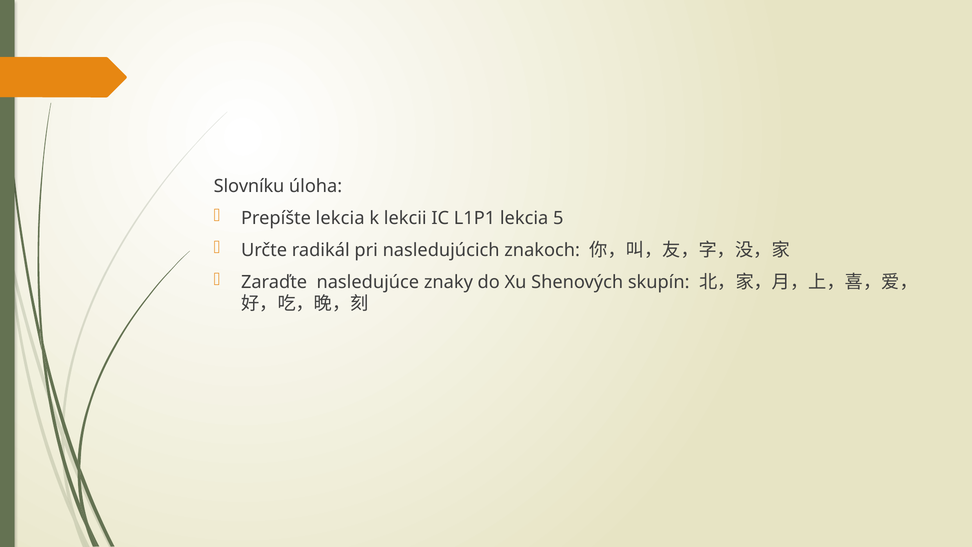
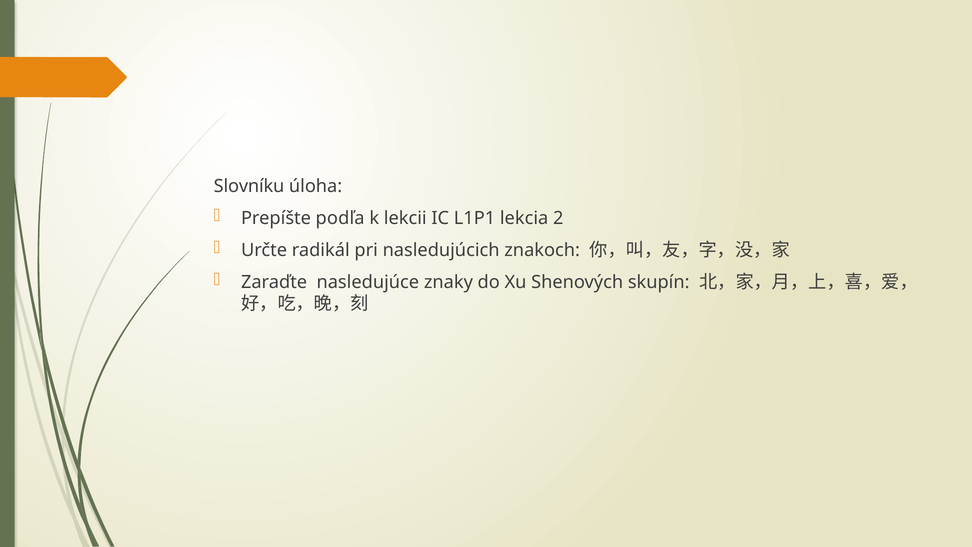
Prepíšte lekcia: lekcia -> podľa (340, 218)
5: 5 -> 2 (558, 218)
